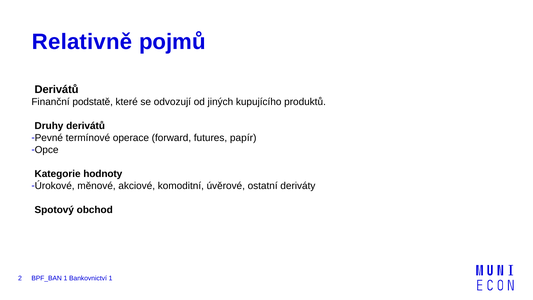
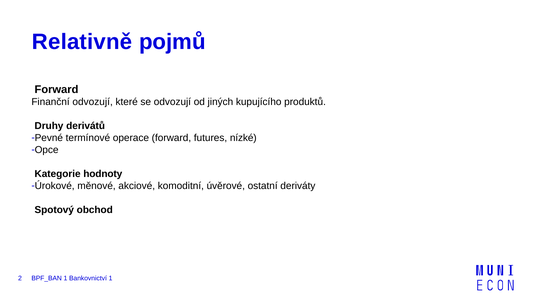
Derivátů: Derivátů -> Forward (56, 89)
Finanční podstatě: podstatě -> odvozují (93, 102)
papír: papír -> nízké (243, 138)
